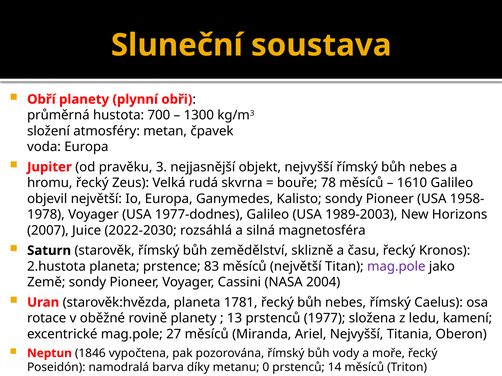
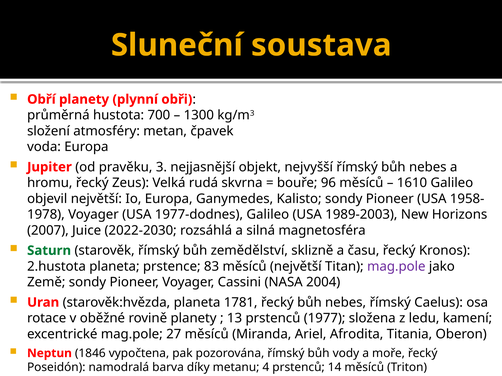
78: 78 -> 96 (328, 183)
Saturn colour: black -> green (49, 251)
Ariel Nejvyšší: Nejvyšší -> Afrodita (357, 335)
0: 0 -> 4 (266, 368)
